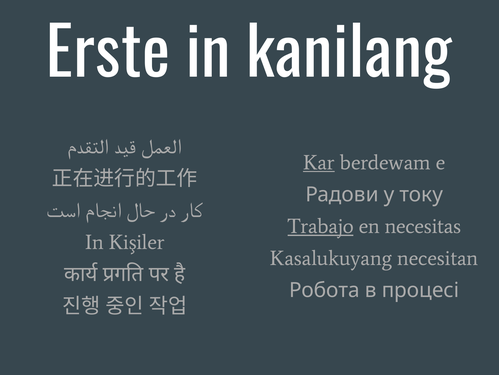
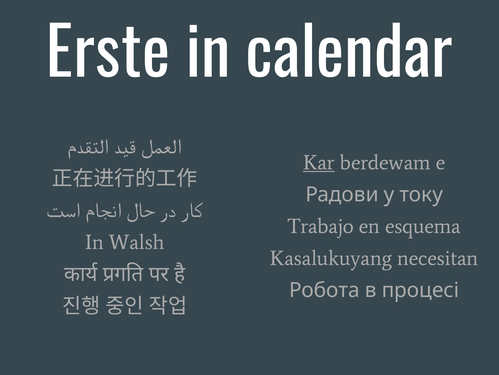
kanilang: kanilang -> calendar (349, 55)
Trabajo underline: present -> none (321, 226)
necesitas: necesitas -> esquema (423, 226)
Kişiler: Kişiler -> Walsh (137, 242)
